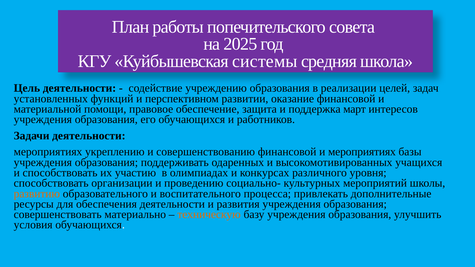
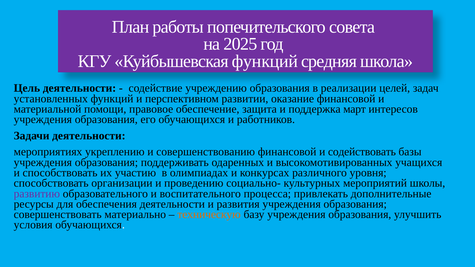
Куйбышевская системы: системы -> функций (265, 61)
и мероприятиях: мероприятиях -> содействовать (362, 152)
развитию colour: orange -> purple (37, 194)
